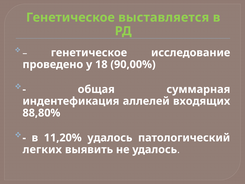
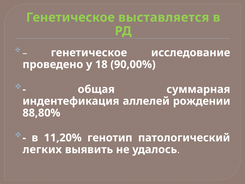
входящих: входящих -> рождении (202, 101)
11,20% удалось: удалось -> генотип (110, 138)
